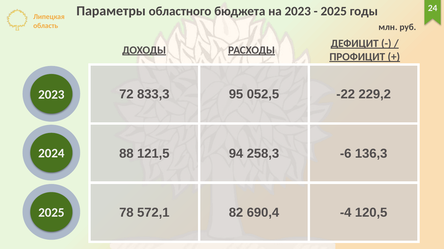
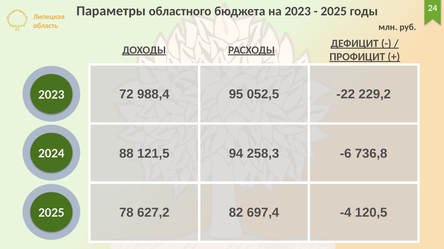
833,3: 833,3 -> 988,4 (153, 95)
136,3: 136,3 -> 736,8 (371, 154)
572,1: 572,1 -> 627,2 (153, 213)
690,4: 690,4 -> 697,4 (263, 213)
